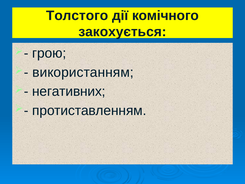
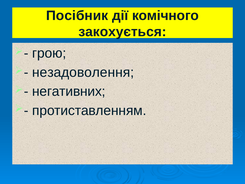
Толстого: Толстого -> Посібник (77, 15)
використанням: використанням -> незадоволення (83, 72)
